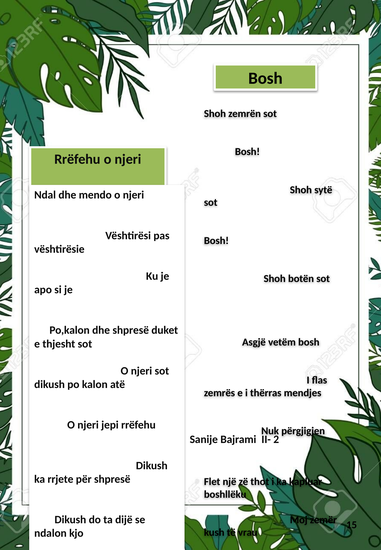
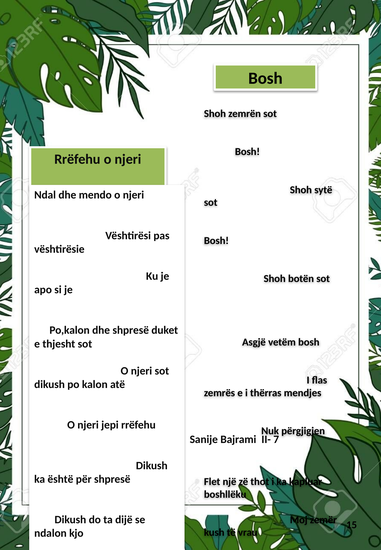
2: 2 -> 7 (276, 440)
rrjete: rrjete -> është (60, 479)
